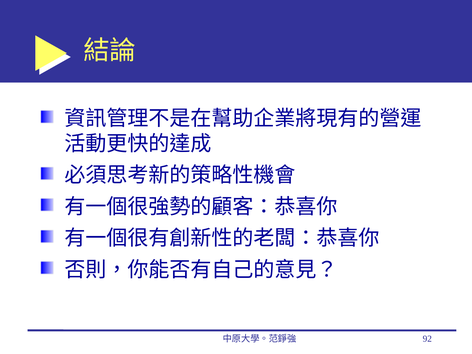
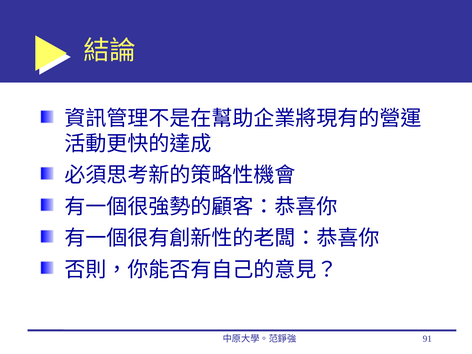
92: 92 -> 91 (427, 339)
